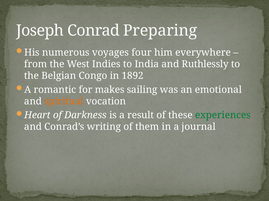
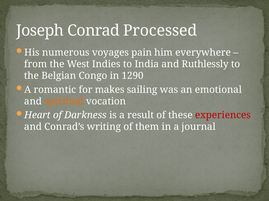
Preparing: Preparing -> Processed (160, 31)
four: four -> pain (142, 53)
1892: 1892 -> 1290 (133, 76)
experiences colour: green -> red (223, 116)
